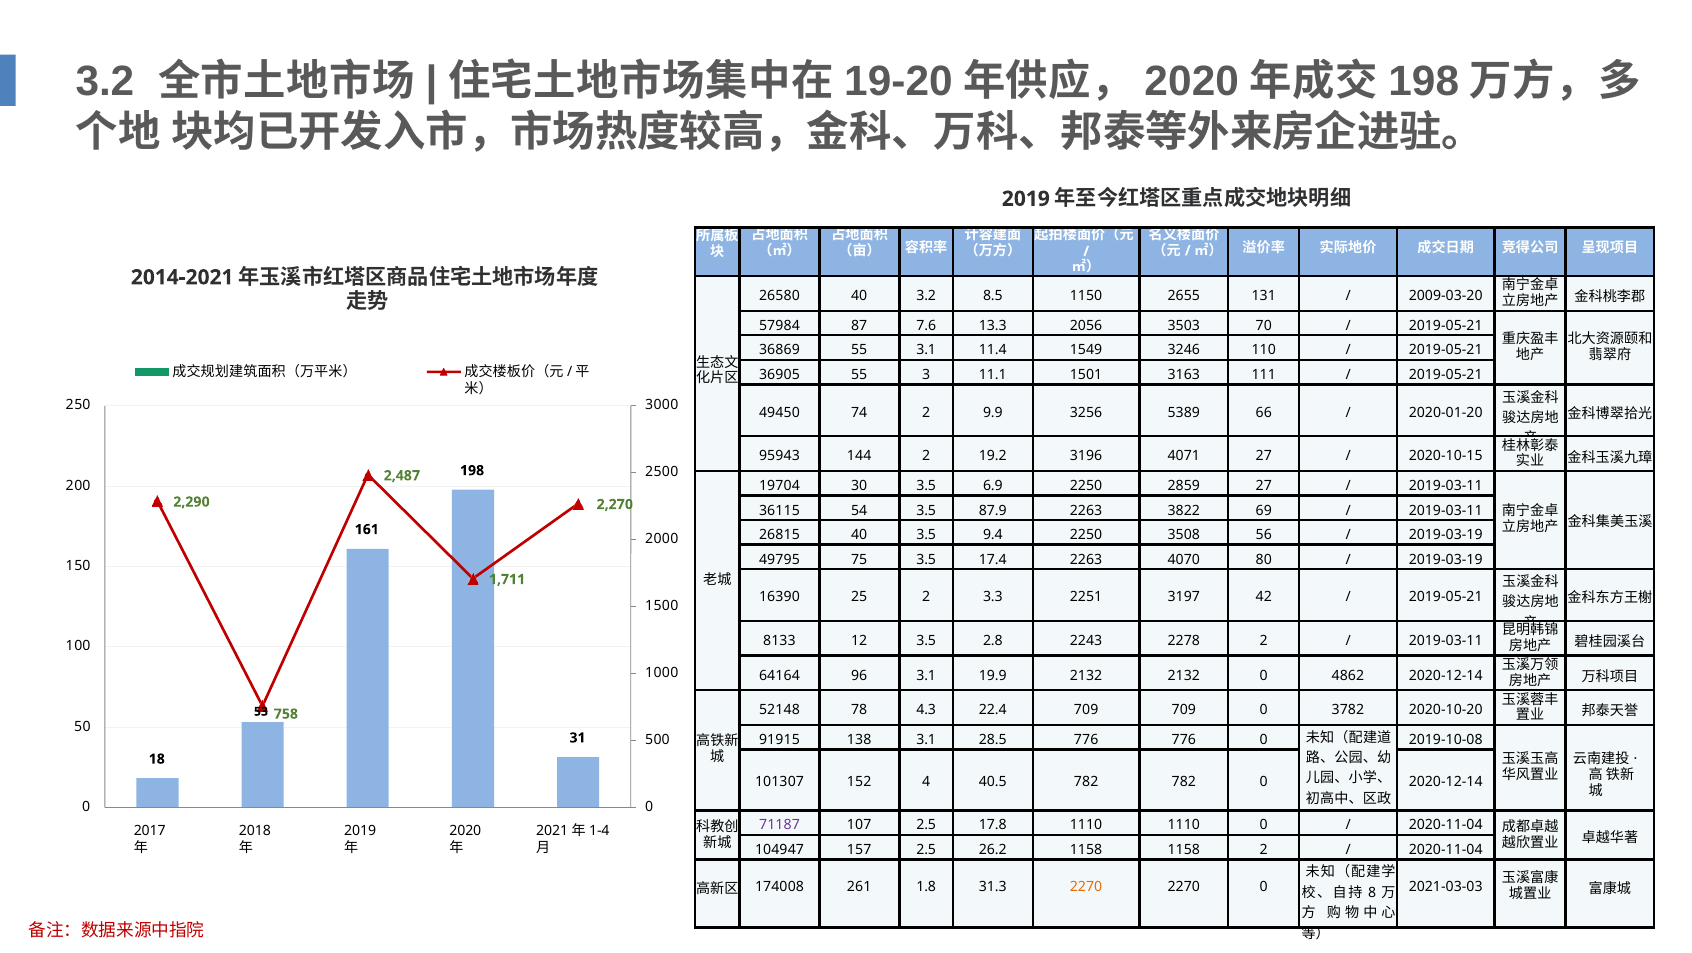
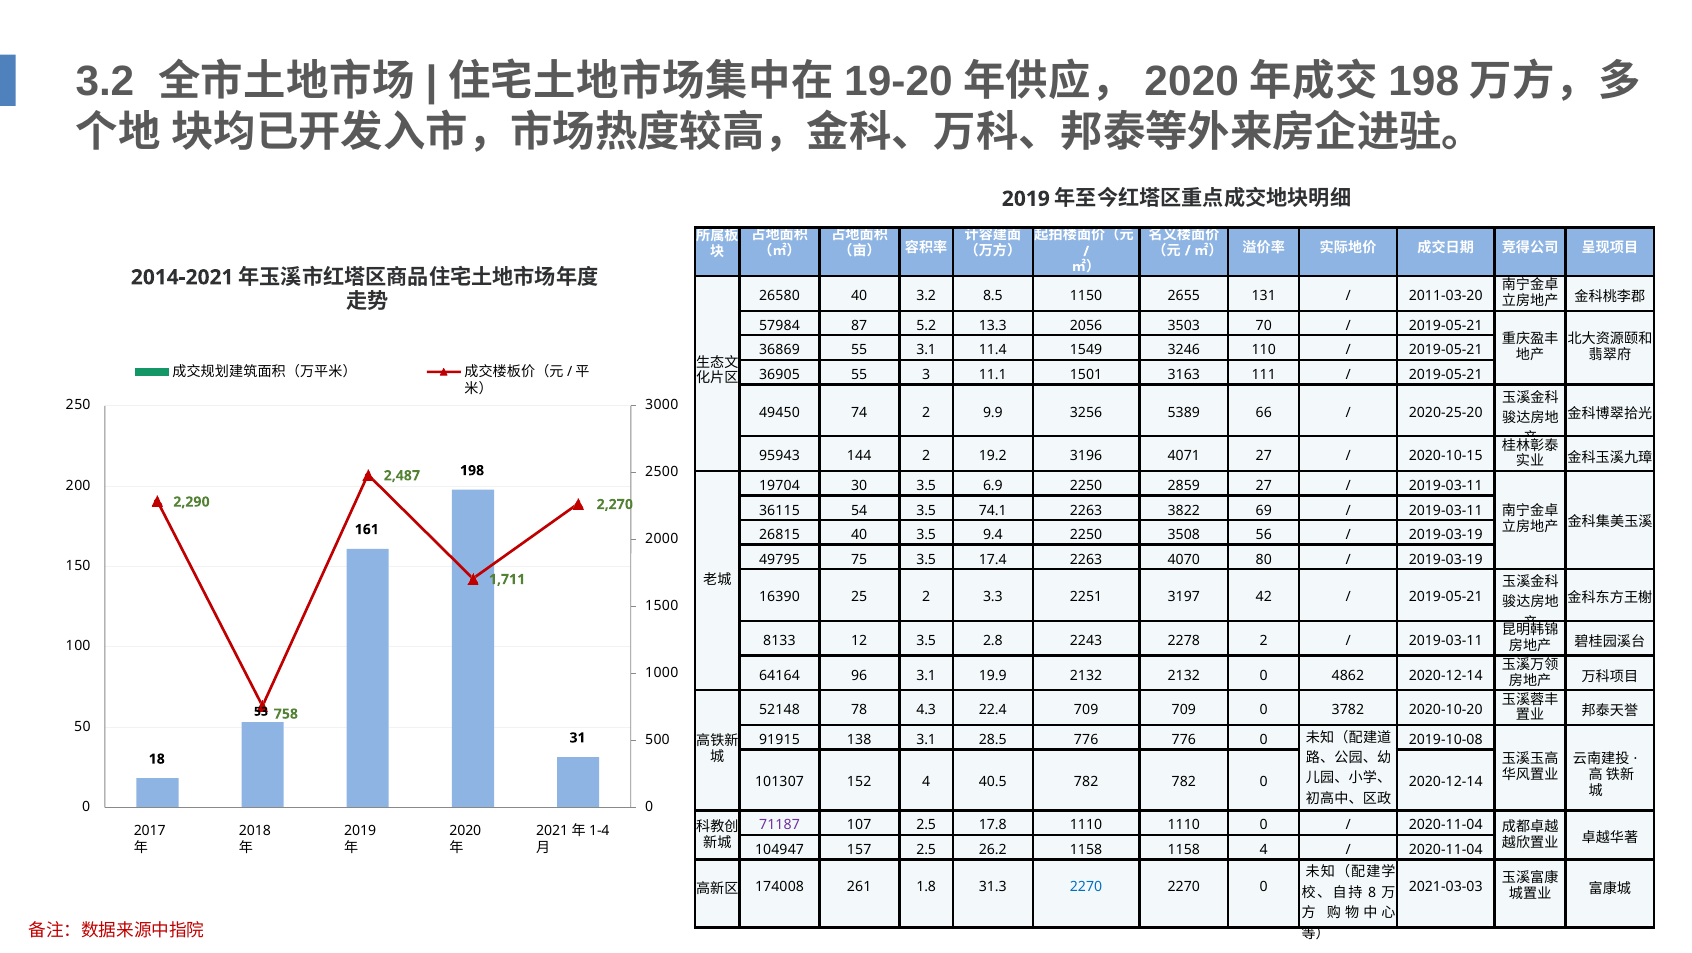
2009-03-20: 2009-03-20 -> 2011-03-20 (1446, 296)
7.6: 7.6 -> 5.2 (926, 325)
2020-01-20: 2020-01-20 -> 2020-25-20 (1446, 412)
87.9: 87.9 -> 74.1 (993, 510)
1158 2: 2 -> 4 (1264, 849)
2270 colour: orange -> blue (1086, 887)
